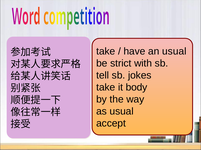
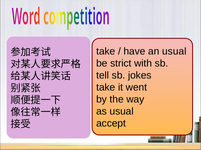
body: body -> went (136, 88)
